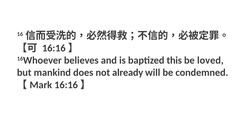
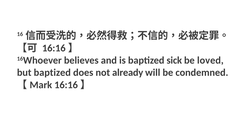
this: this -> sick (174, 60)
but mankind: mankind -> baptized (52, 72)
